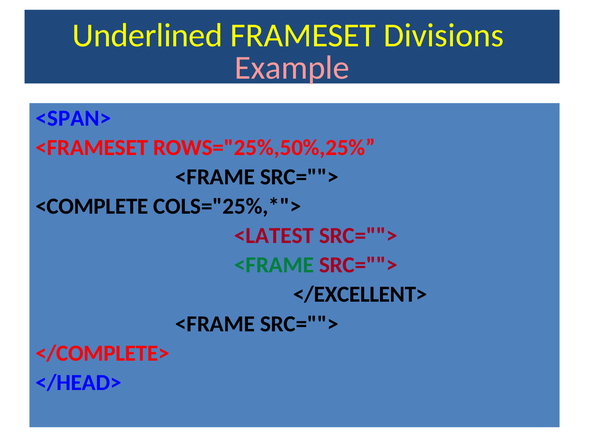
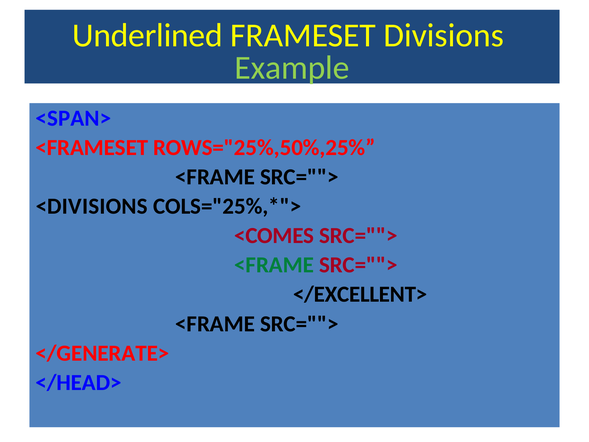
Example colour: pink -> light green (292, 68)
<COMPLETE: <COMPLETE -> <DIVISIONS (92, 206)
<LATEST: <LATEST -> <COMES (274, 236)
</COMPLETE>: </COMPLETE> -> </GENERATE> (102, 353)
